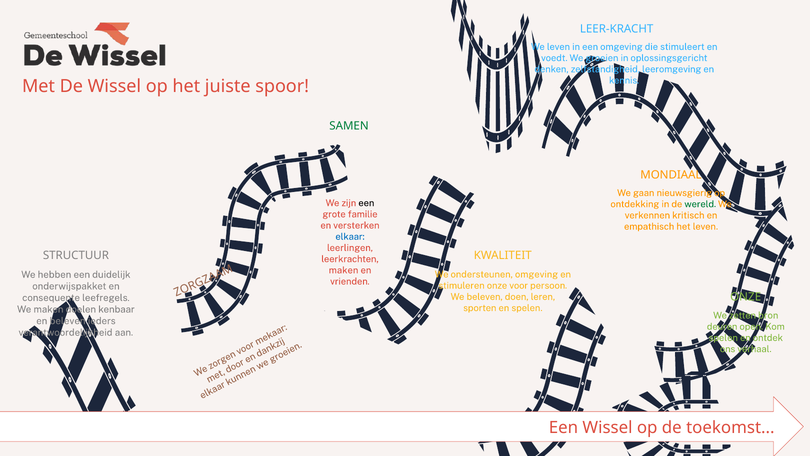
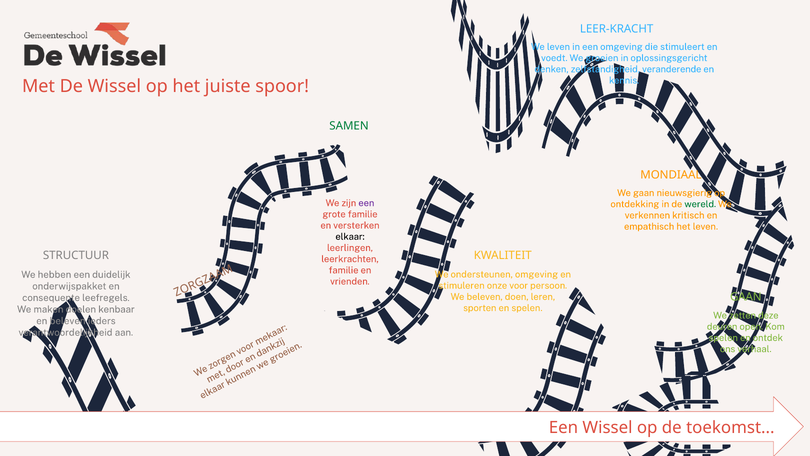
leeromgeving: leeromgeving -> veranderende (672, 69)
een colour: black -> purple (366, 203)
elkaar colour: blue -> black (350, 236)
maken: maken -> familie (344, 270)
ONZE: ONZE -> GAAN (746, 296)
bron: bron -> deze (768, 315)
